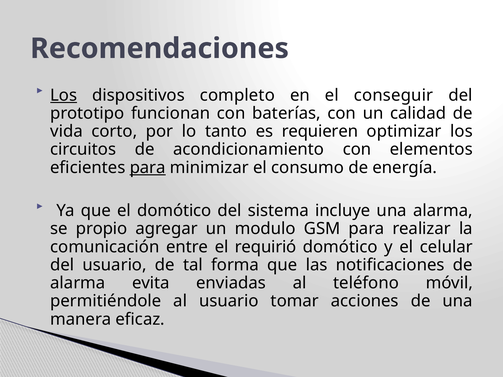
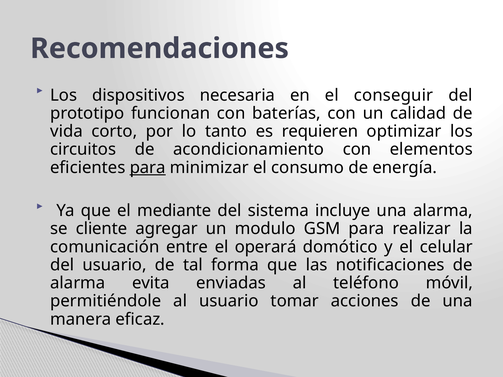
Los underline: present -> none (64, 95)
completo: completo -> necesaria (237, 95)
el domótico: domótico -> mediante (174, 211)
propio: propio -> cliente (102, 229)
requirió: requirió -> operará (266, 247)
